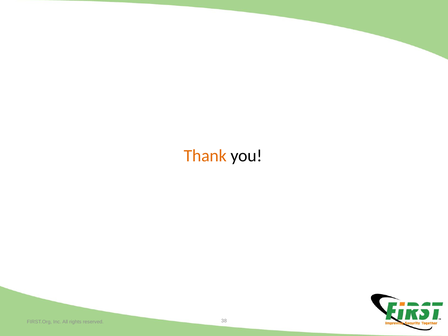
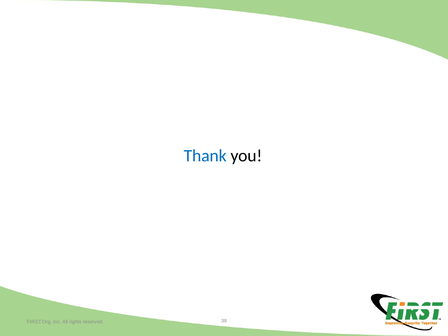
Thank colour: orange -> blue (205, 156)
